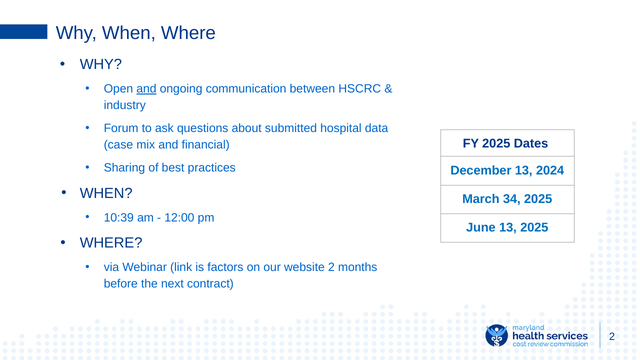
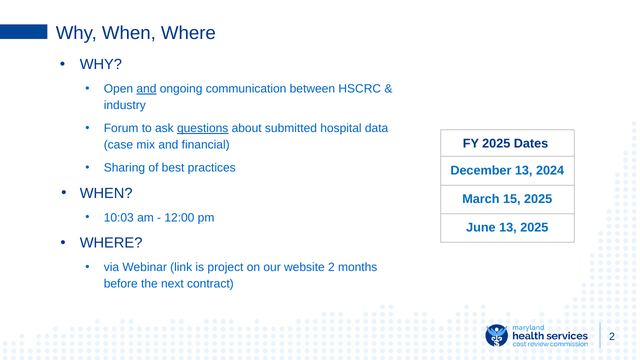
questions underline: none -> present (203, 128)
34: 34 -> 15 (512, 199)
10:39: 10:39 -> 10:03 (119, 218)
factors: factors -> project (225, 267)
